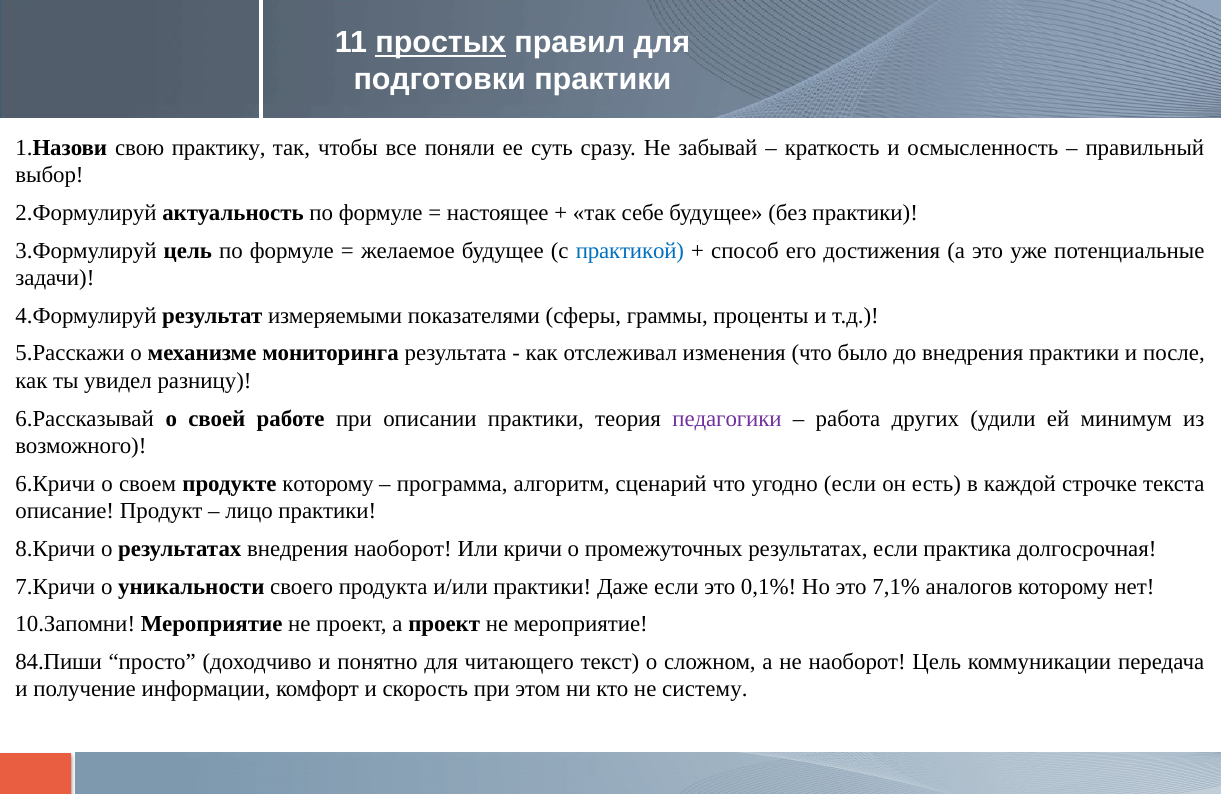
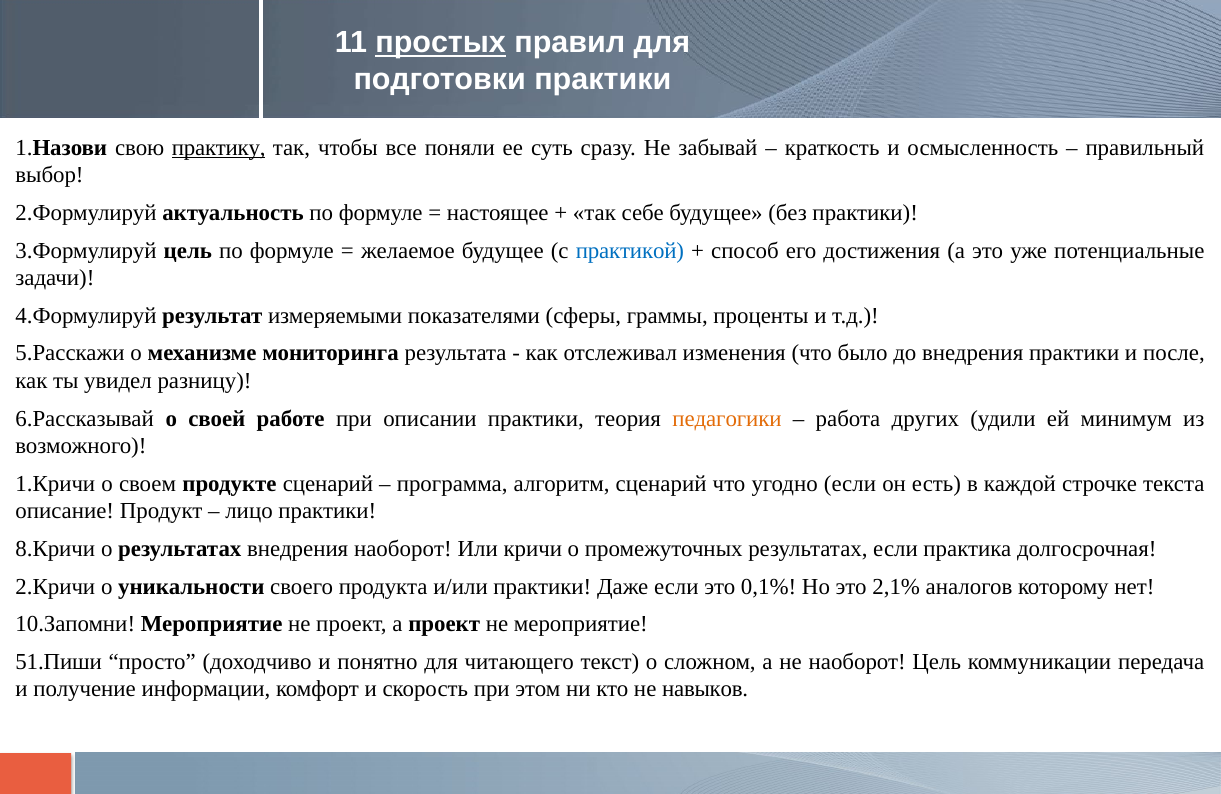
практику underline: none -> present (219, 148)
педагогики colour: purple -> orange (727, 418)
6.Кричи: 6.Кричи -> 1.Кричи (55, 483)
продукте которому: которому -> сценарий (328, 483)
7.Кричи: 7.Кричи -> 2.Кричи (55, 586)
7,1%: 7,1% -> 2,1% (896, 586)
84.Пиши: 84.Пиши -> 51.Пиши (59, 661)
систему: систему -> навыков (705, 689)
